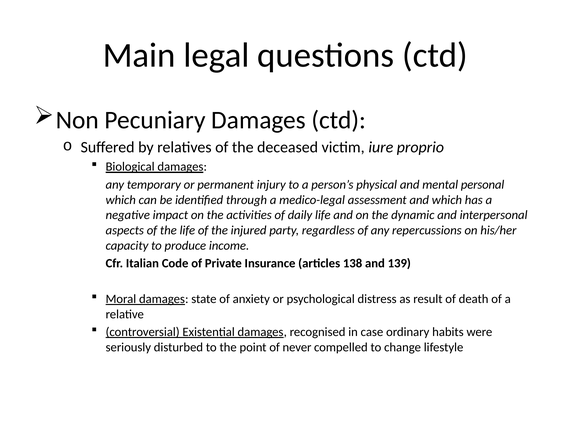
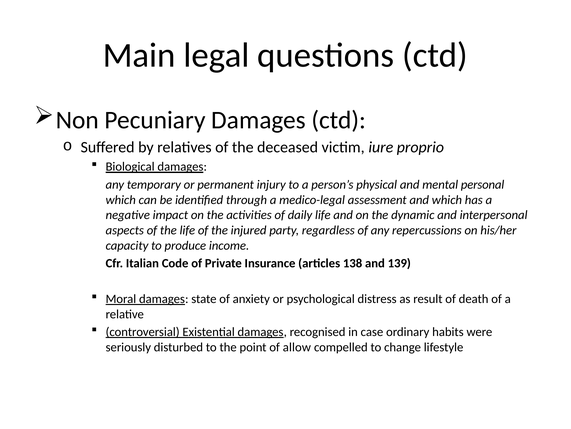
never: never -> allow (297, 347)
